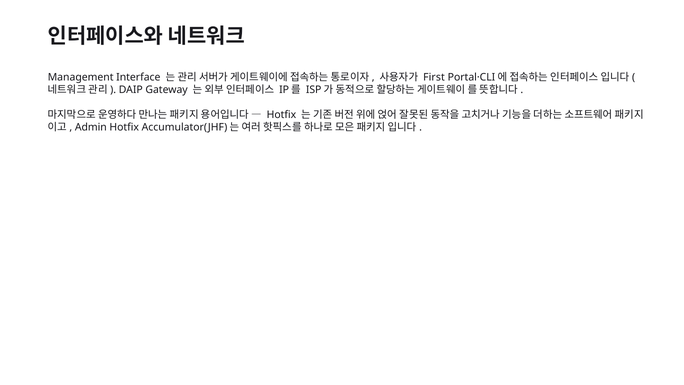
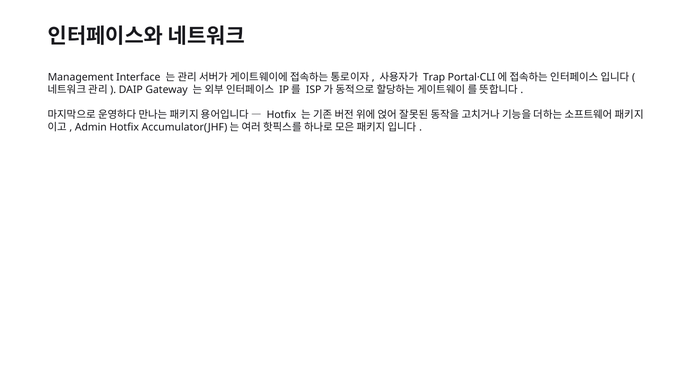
First: First -> Trap (434, 77)
